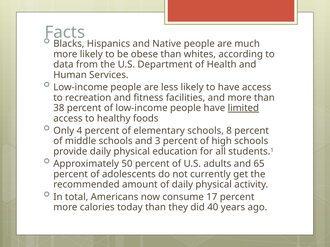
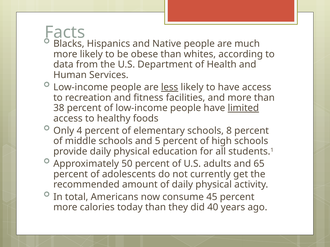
less underline: none -> present (170, 87)
3: 3 -> 5 (158, 141)
17: 17 -> 45 (212, 197)
